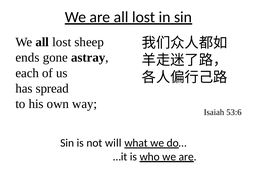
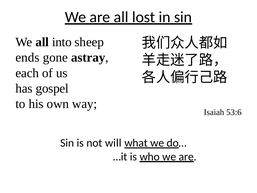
We all lost: lost -> into (62, 42)
spread: spread -> gospel (52, 88)
